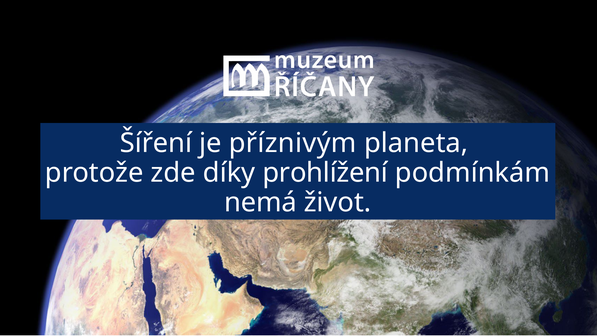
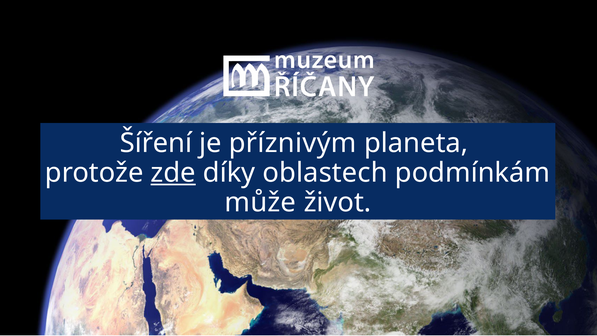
zde underline: none -> present (173, 173)
prohlížení: prohlížení -> oblastech (325, 173)
nemá: nemá -> může (260, 202)
